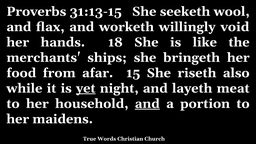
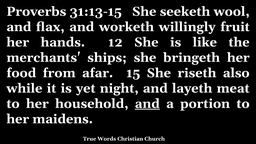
void: void -> fruit (235, 27)
18: 18 -> 12 (115, 42)
yet underline: present -> none (86, 88)
